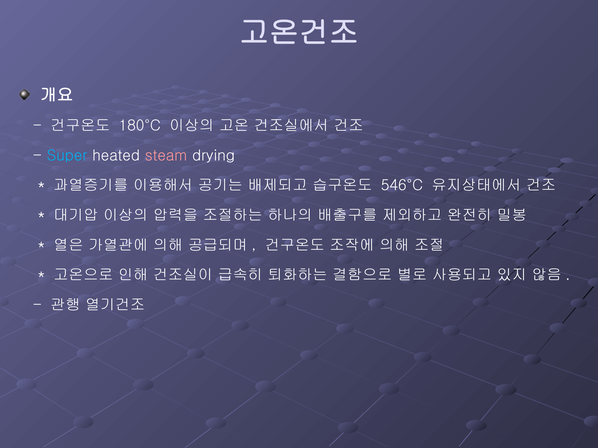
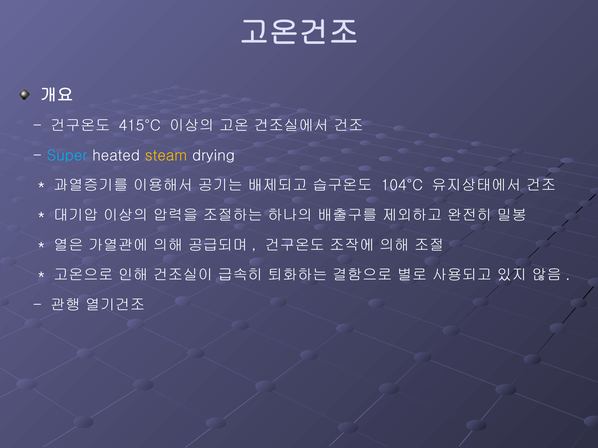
180°C: 180°C -> 415°C (140, 126)
steam colour: pink -> yellow (166, 156)
546°C: 546°C -> 104°C (402, 186)
